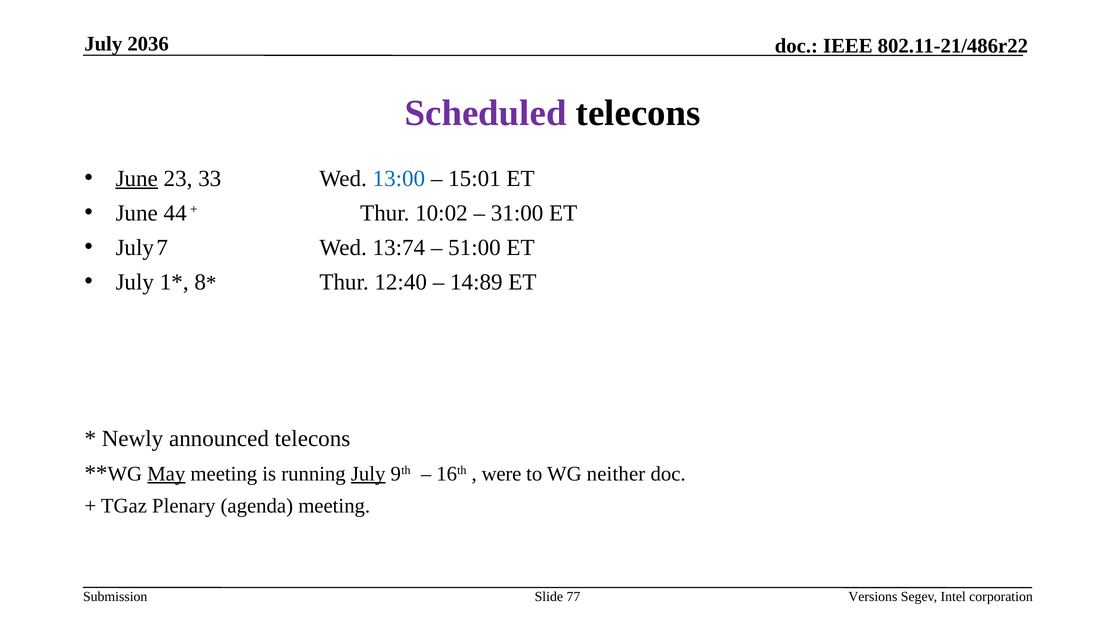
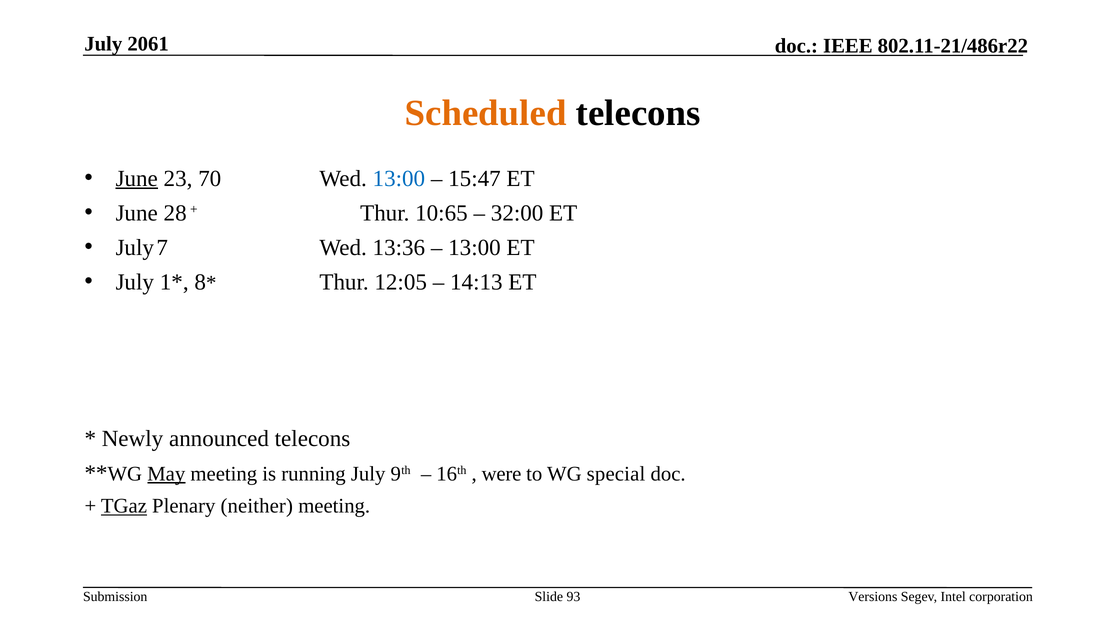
2036: 2036 -> 2061 (148, 44)
Scheduled colour: purple -> orange (486, 113)
33: 33 -> 70 (210, 178)
15:01: 15:01 -> 15:47 (474, 178)
44: 44 -> 28 (175, 213)
10:02: 10:02 -> 10:65 (441, 213)
31:00: 31:00 -> 32:00 (517, 213)
13:74: 13:74 -> 13:36 (399, 248)
51:00: 51:00 -> 13:00 (474, 248)
12:40: 12:40 -> 12:05 (401, 282)
14:89: 14:89 -> 14:13 (476, 282)
July underline: present -> none (368, 474)
neither: neither -> special (616, 474)
TGaz underline: none -> present (124, 506)
agenda: agenda -> neither (257, 506)
77: 77 -> 93 (573, 597)
